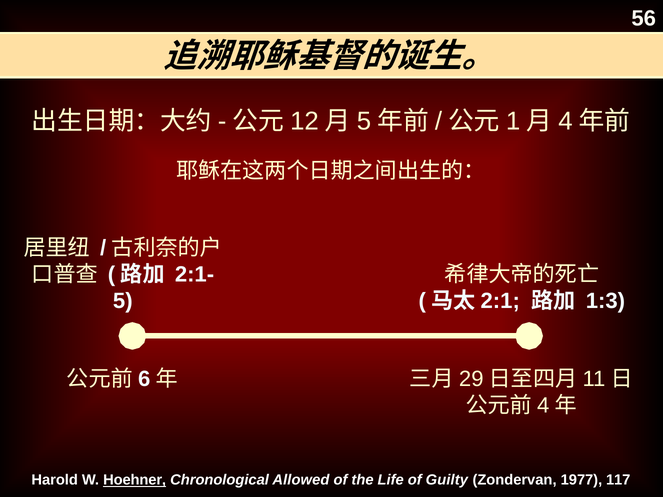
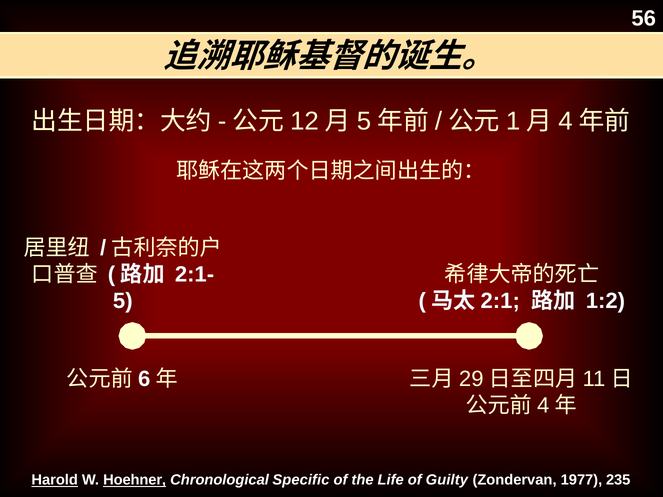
1:3: 1:3 -> 1:2 (605, 301)
Harold underline: none -> present (55, 480)
Allowed: Allowed -> Specific (301, 480)
117: 117 -> 235 (618, 480)
